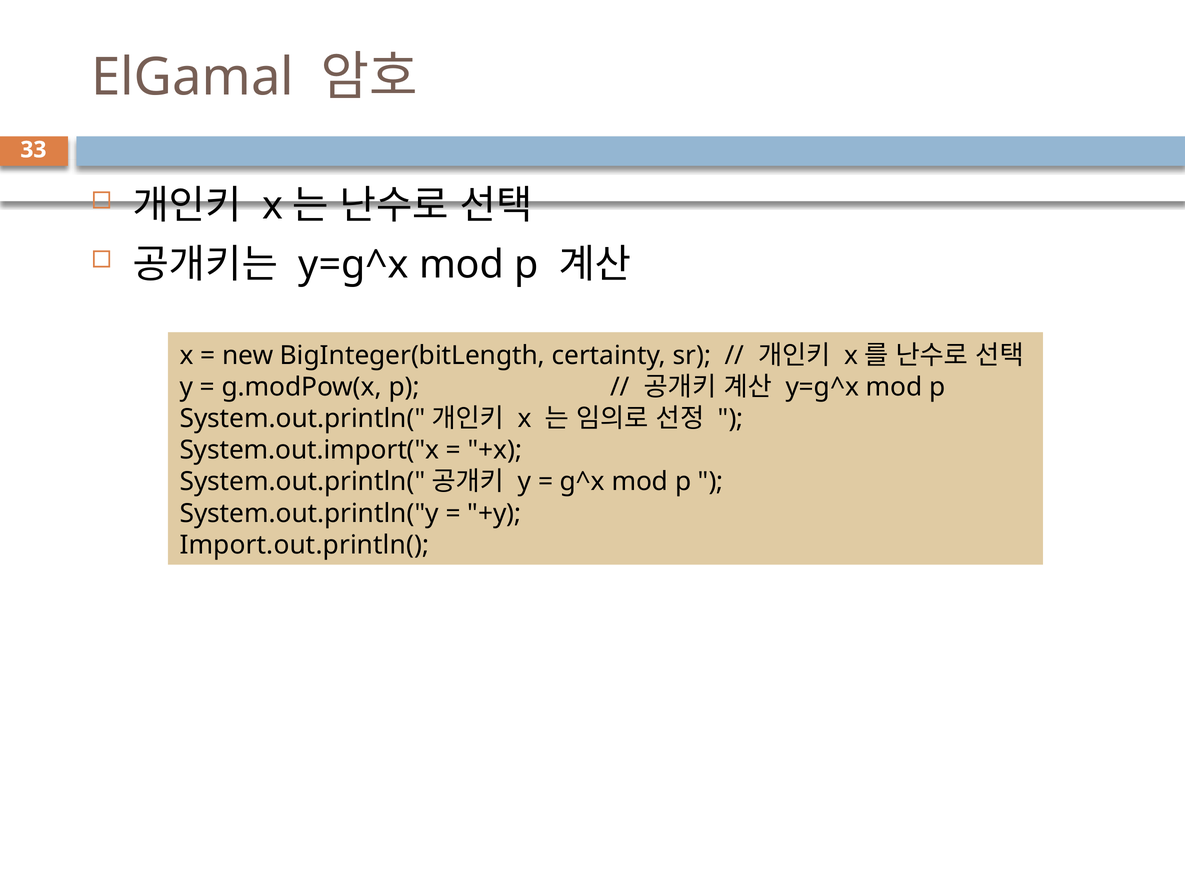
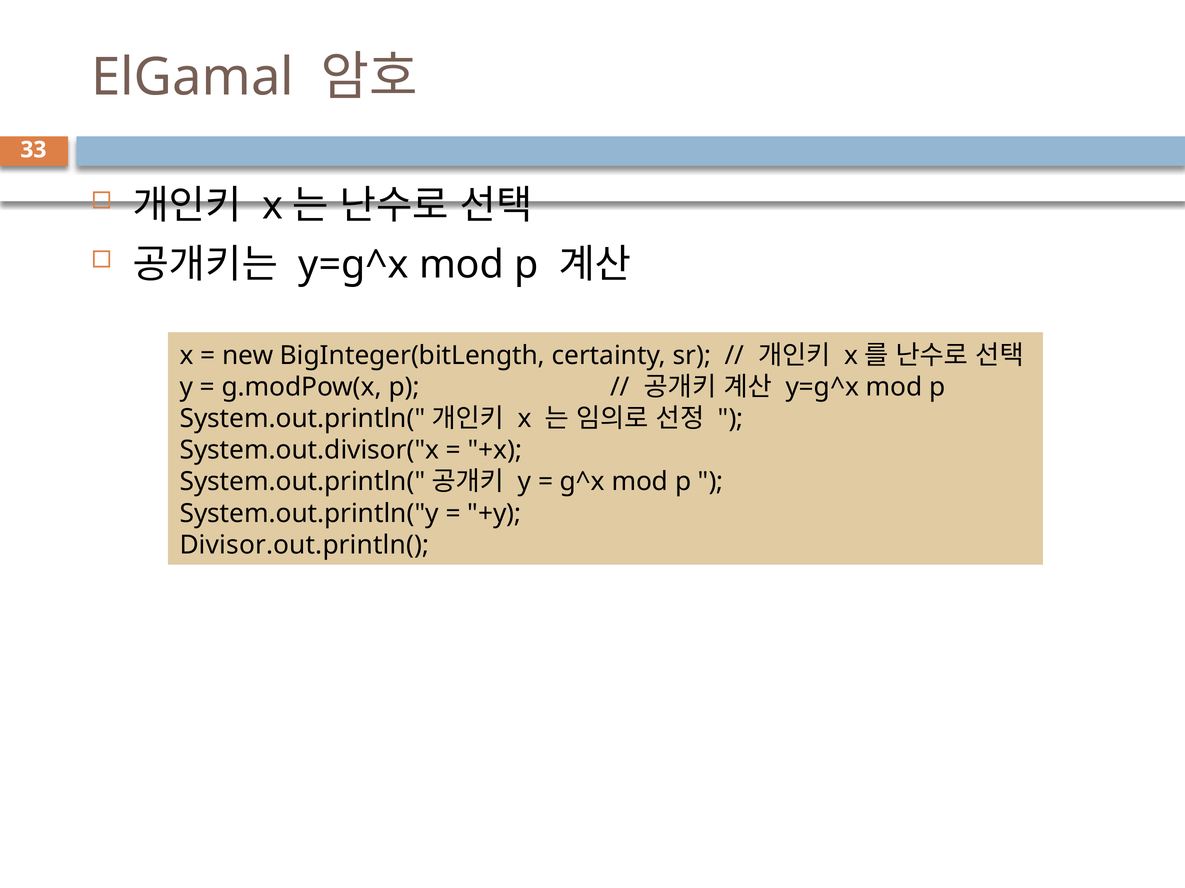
System.out.import("x: System.out.import("x -> System.out.divisor("x (309, 451)
Import.out.println(: Import.out.println( -> Divisor.out.println( (304, 545)
